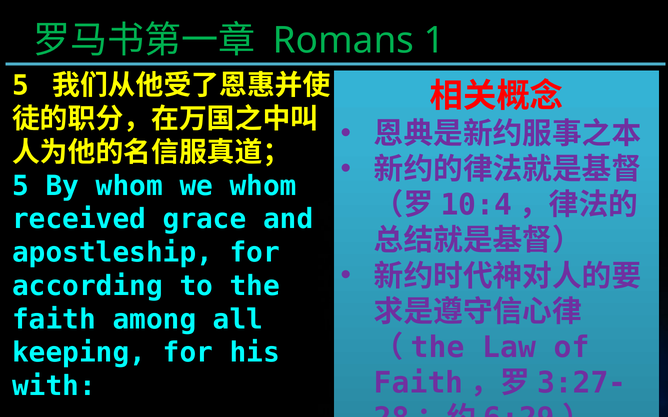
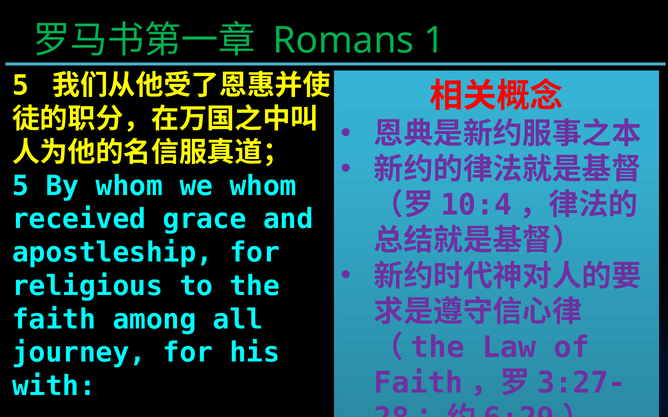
according: according -> religious (87, 286)
keeping: keeping -> journey (79, 353)
